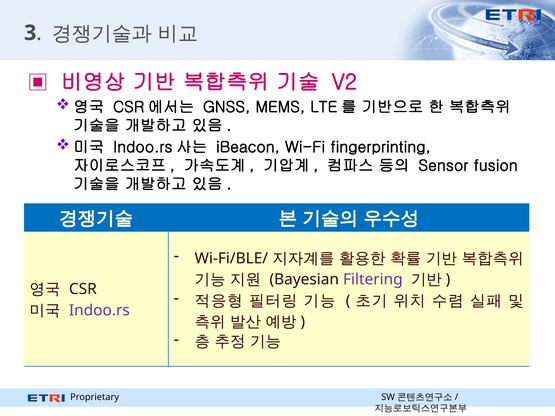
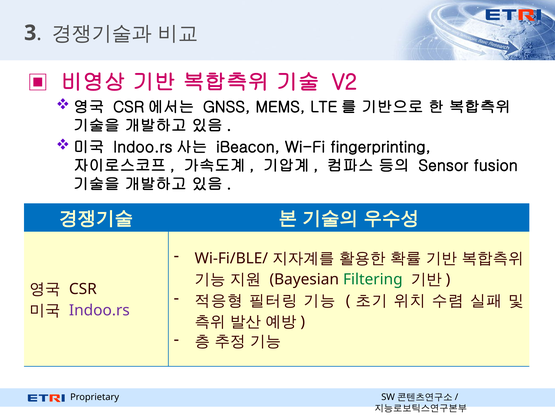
Filtering colour: purple -> green (373, 280)
